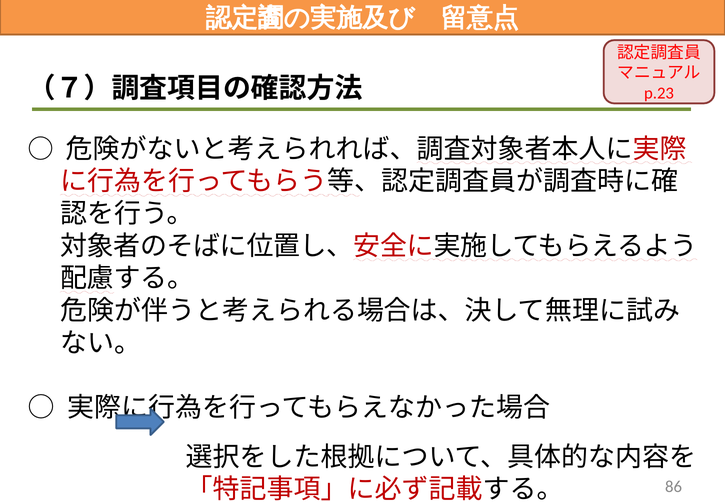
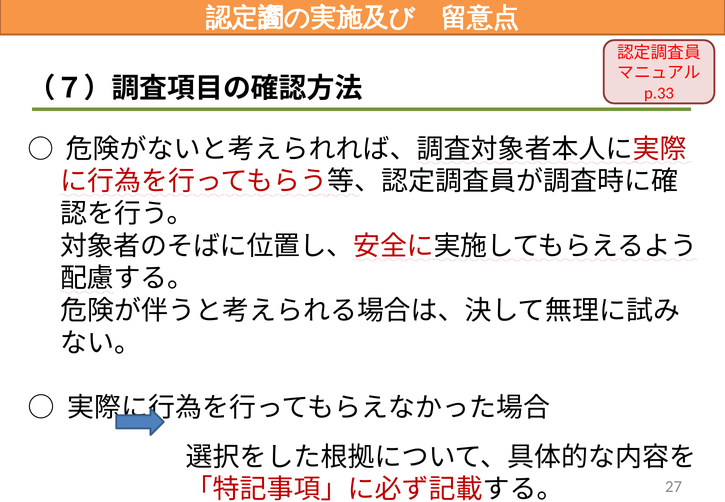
p.23: p.23 -> p.33 (659, 93)
86: 86 -> 27 (674, 487)
